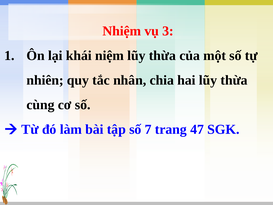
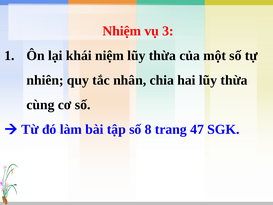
7: 7 -> 8 (148, 129)
